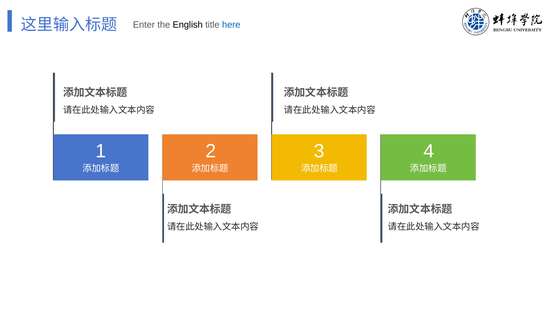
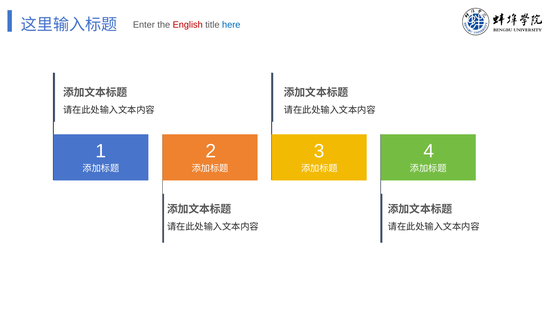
English colour: black -> red (188, 25)
